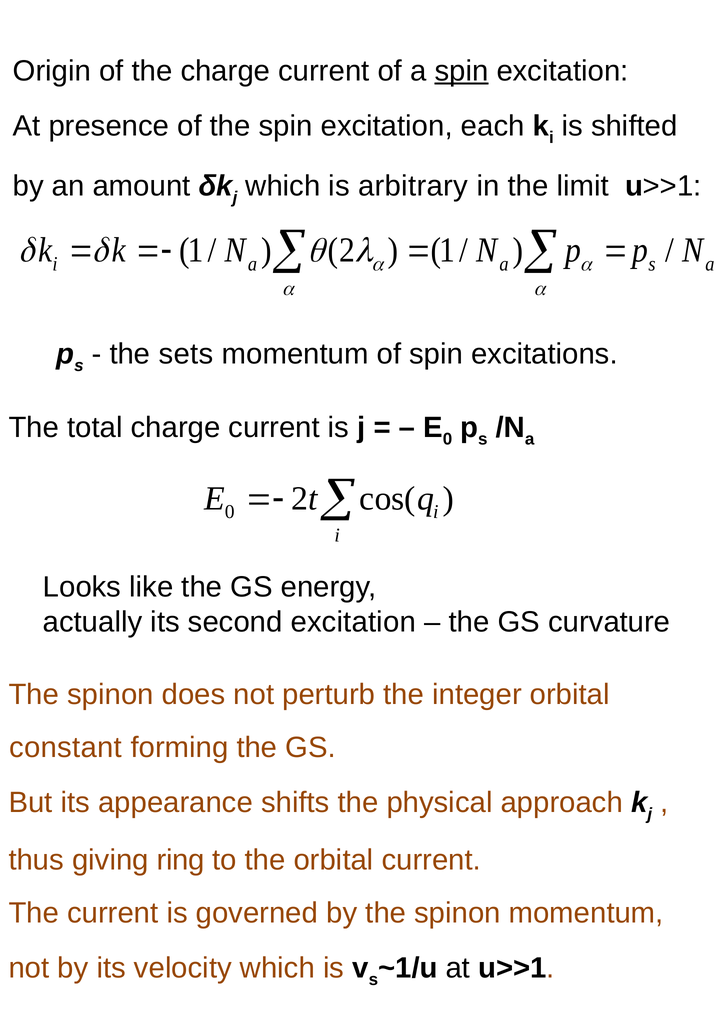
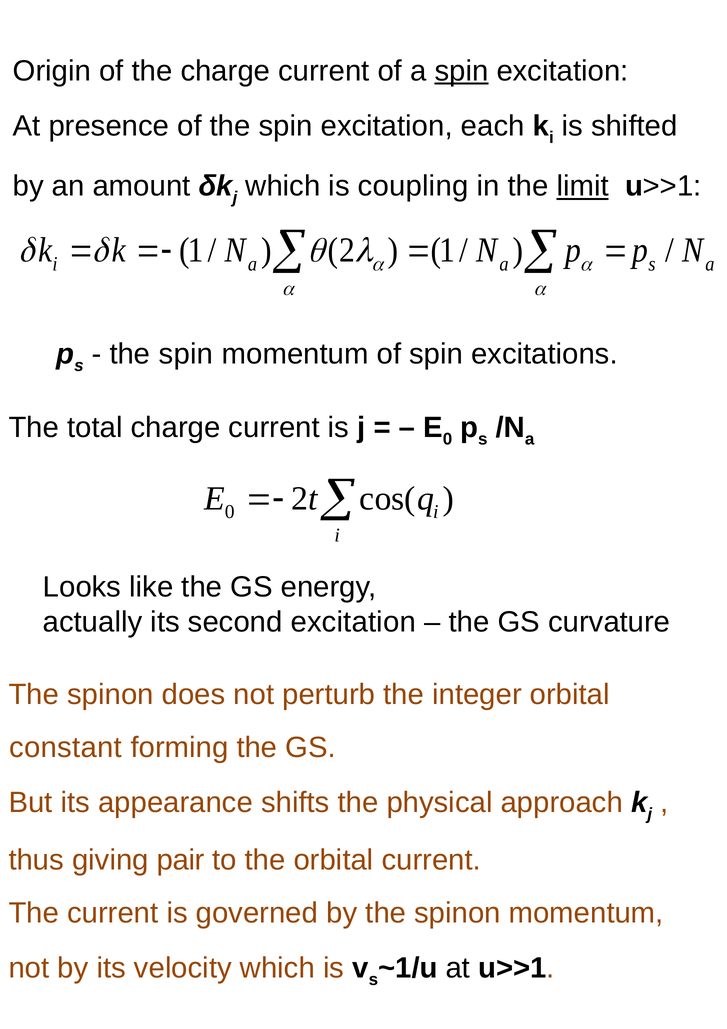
arbitrary: arbitrary -> coupling (413, 186)
limit underline: none -> present (583, 186)
sets: sets -> spin (186, 354)
ring: ring -> pair (181, 860)
